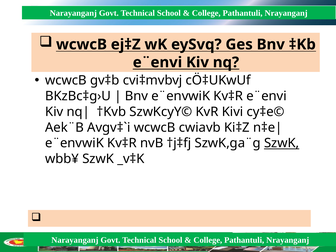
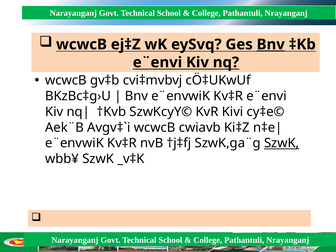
Bnv underline: none -> present (271, 44)
